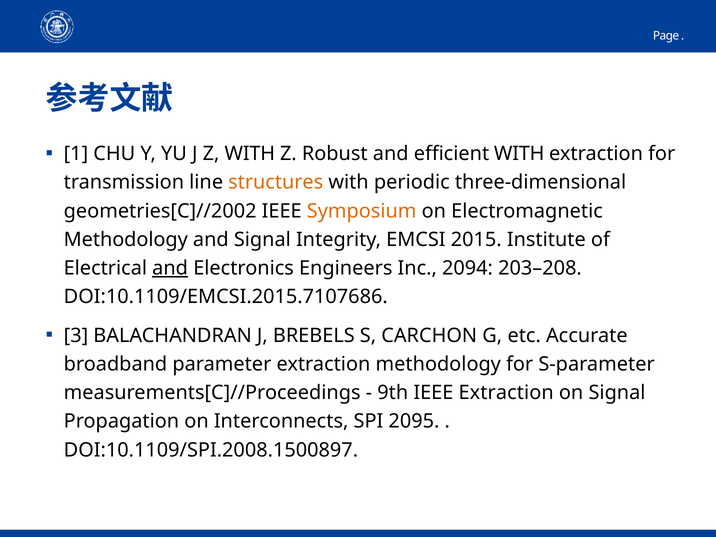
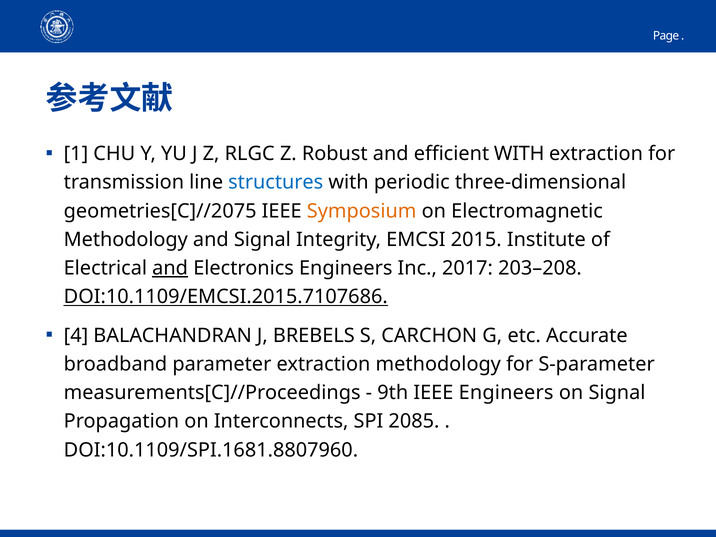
Z WITH: WITH -> RLGC (250, 154)
structures colour: orange -> blue (276, 182)
geometries[C]//2002: geometries[C]//2002 -> geometries[C]//2075 (160, 211)
2094: 2094 -> 2017 (467, 268)
DOI:10.1109/EMCSI.2015.7107686 underline: none -> present (226, 297)
3: 3 -> 4 (76, 335)
IEEE Extraction: Extraction -> Engineers (506, 393)
2095: 2095 -> 2085 (414, 421)
DOI:10.1109/SPI.2008.1500897: DOI:10.1109/SPI.2008.1500897 -> DOI:10.1109/SPI.1681.8807960 (211, 450)
